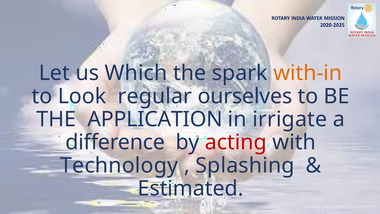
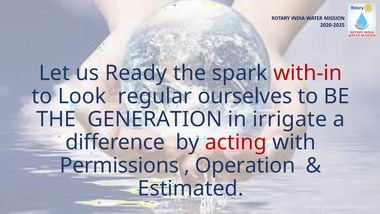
Which: Which -> Ready (136, 73)
with-in colour: orange -> red (308, 73)
APPLICATION: APPLICATION -> GENERATION (155, 119)
Technology: Technology -> Permissions (119, 165)
Splashing: Splashing -> Operation (245, 165)
